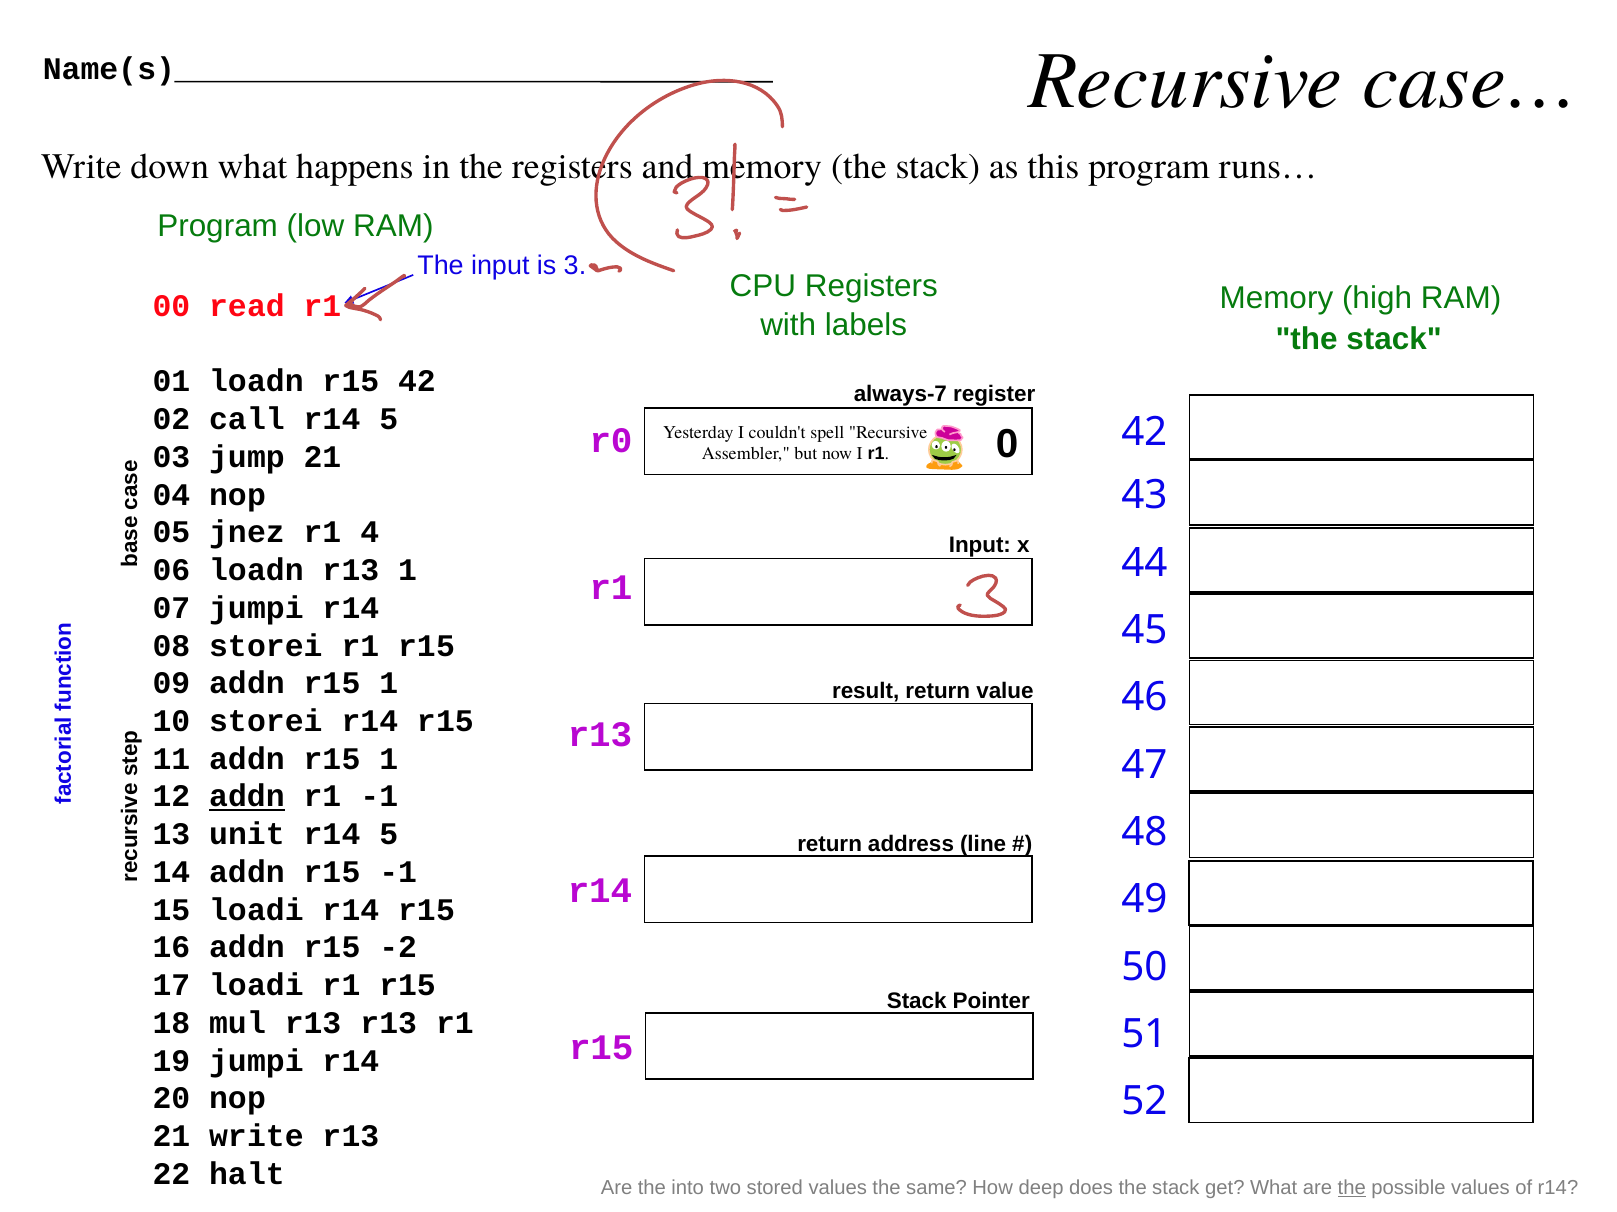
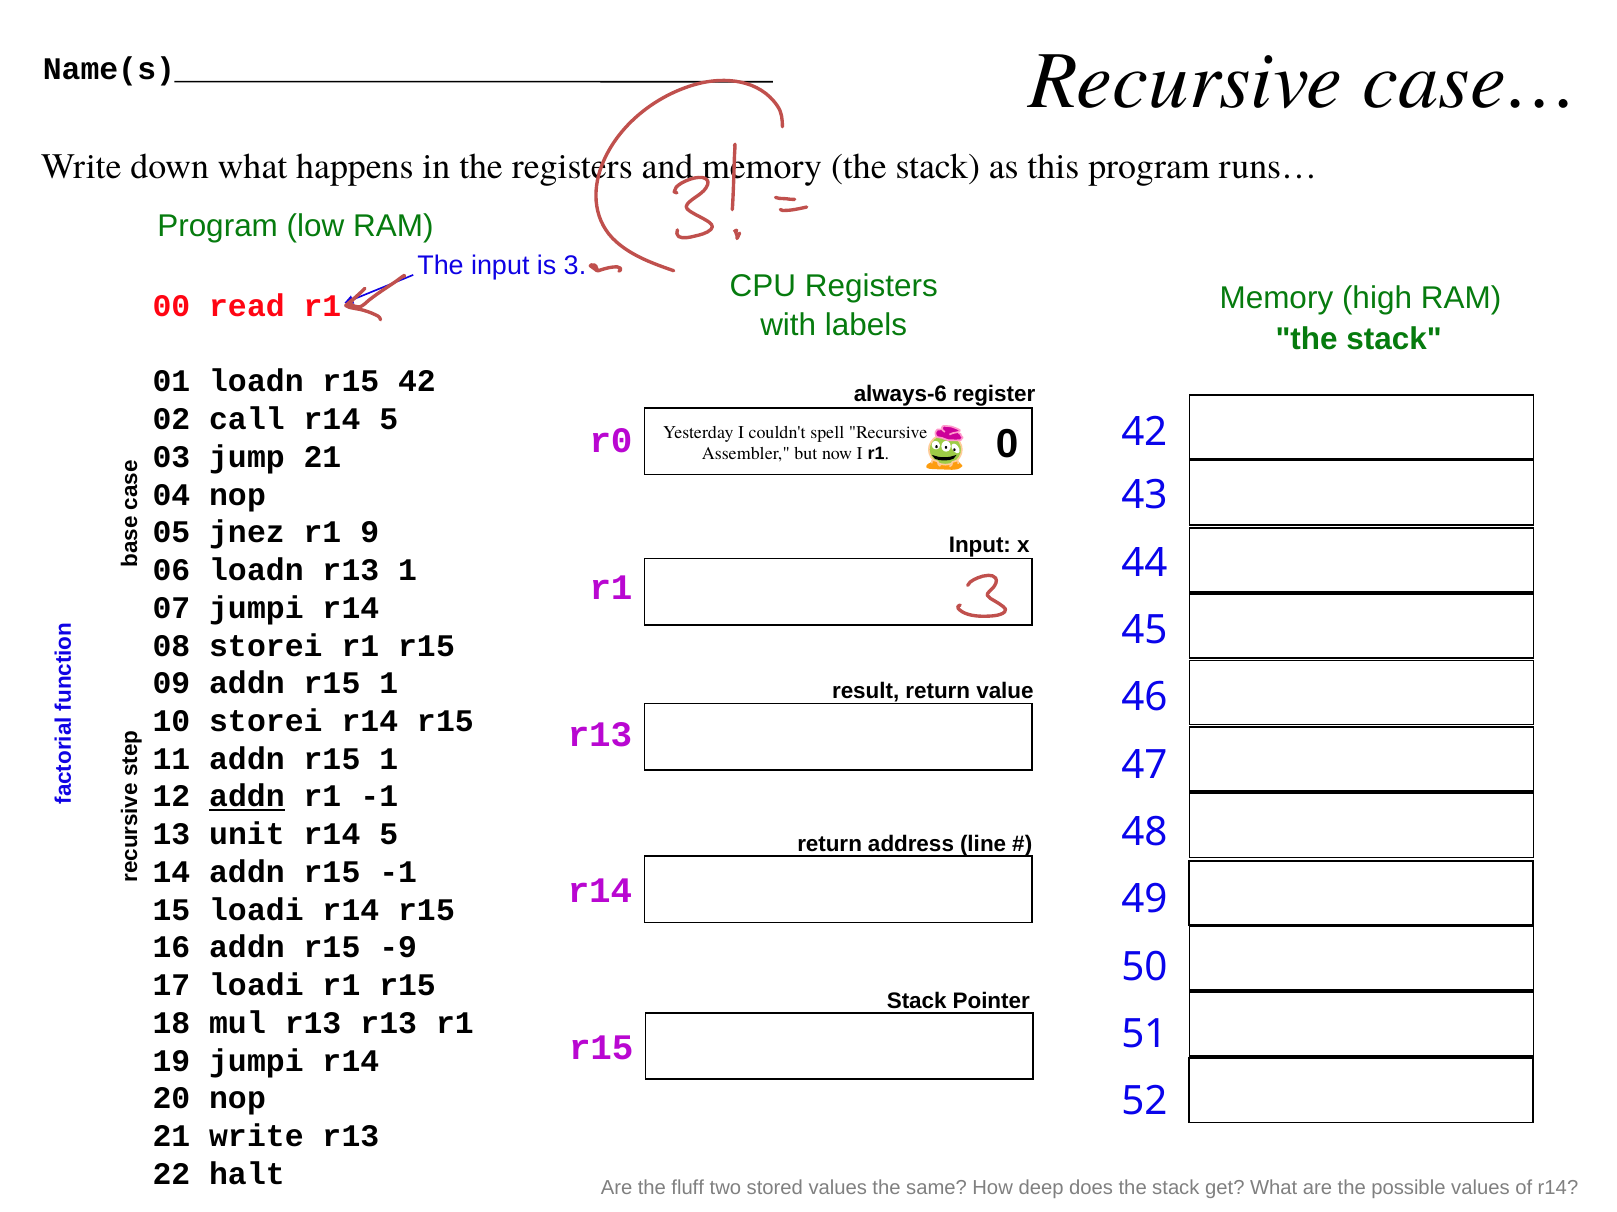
always-7: always-7 -> always-6 (900, 395)
4: 4 -> 9 (370, 533)
-2: -2 -> -9 (398, 948)
into: into -> fluff (688, 1188)
the underline: present -> none (1352, 1188)
